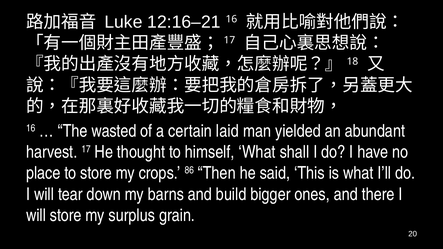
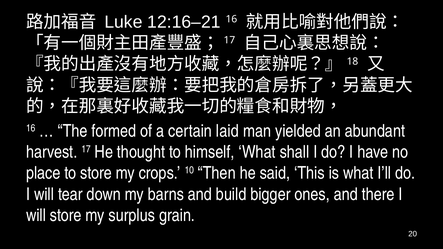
wasted: wasted -> formed (114, 131)
86: 86 -> 10 (189, 170)
